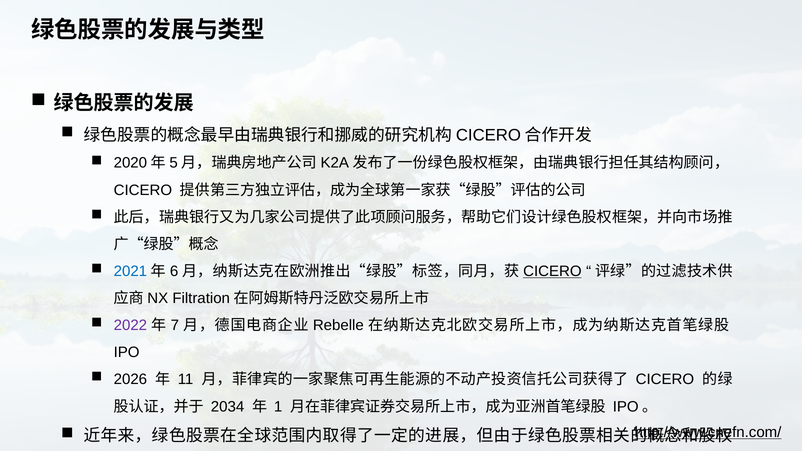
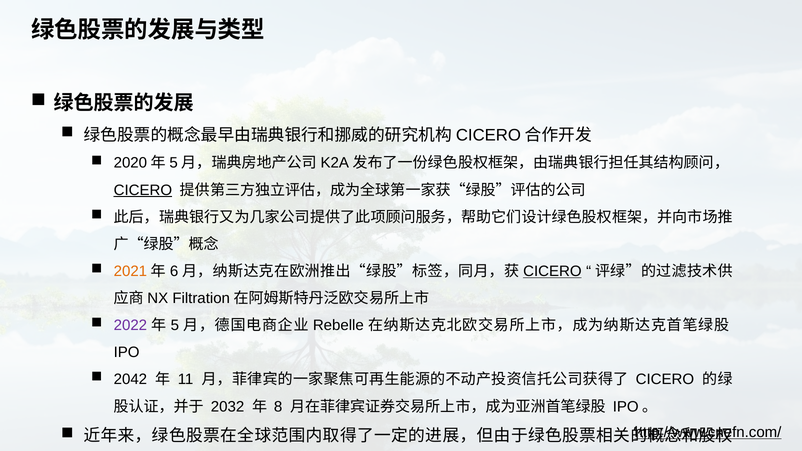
CICERO underline: none -> present (143, 190)
2021 colour: blue -> orange (130, 271)
7: 7 -> 5 (175, 325)
2026: 2026 -> 2042 (130, 380)
2034: 2034 -> 2032 (228, 407)
1: 1 -> 8 (278, 407)
